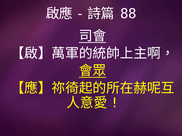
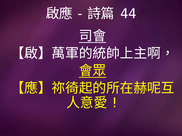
88: 88 -> 44 (128, 14)
